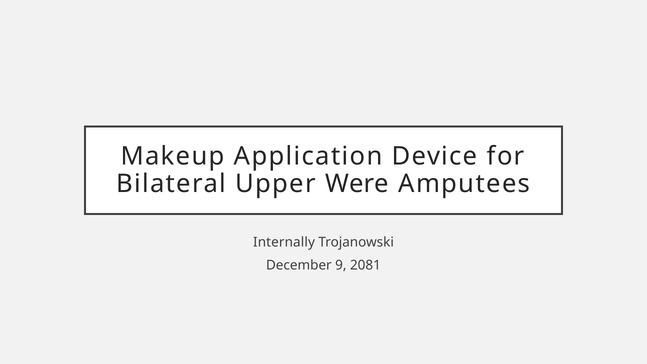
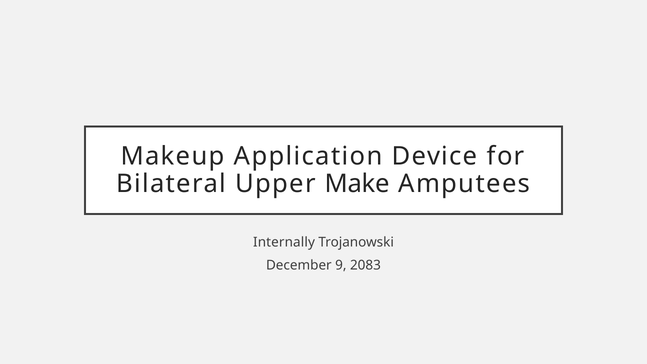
Were: Were -> Make (357, 184)
2081: 2081 -> 2083 (365, 265)
